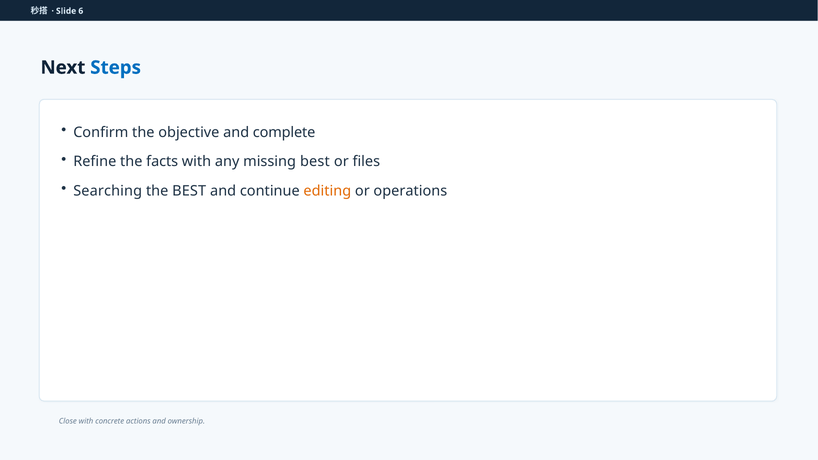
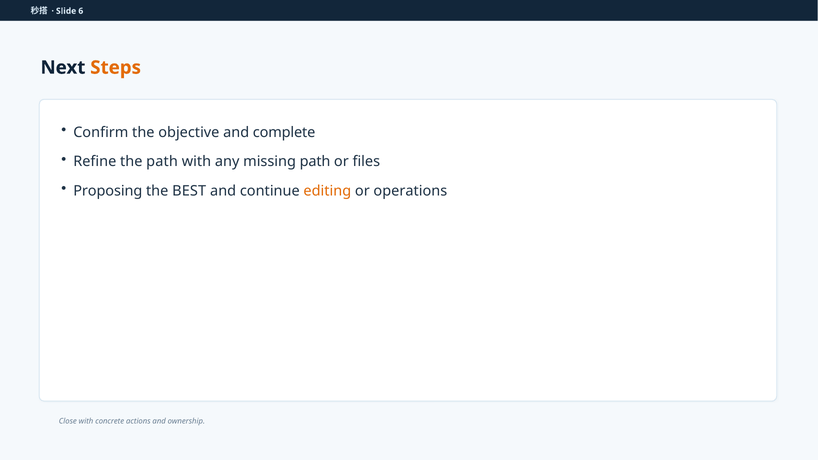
Steps colour: blue -> orange (116, 68)
the facts: facts -> path (162, 162)
missing best: best -> path (315, 162)
Searching: Searching -> Proposing (108, 191)
